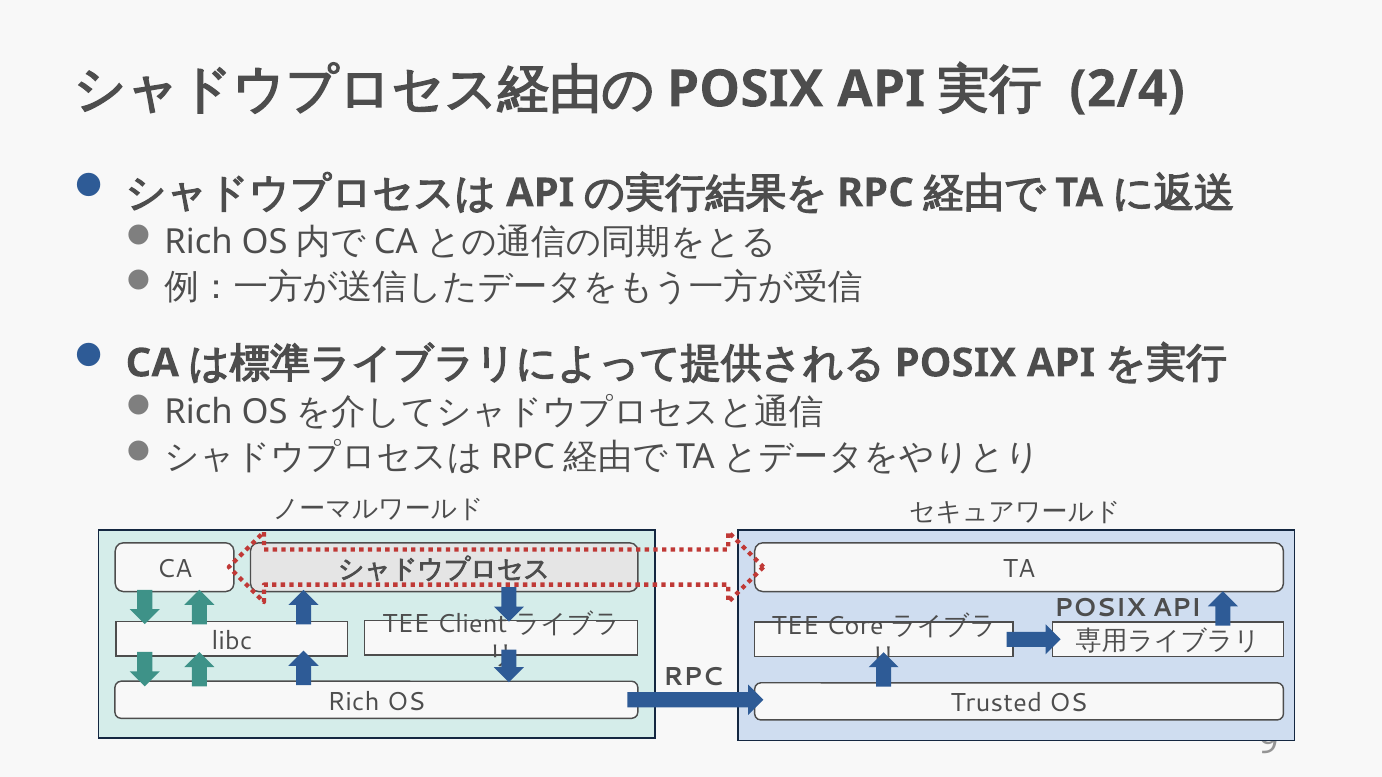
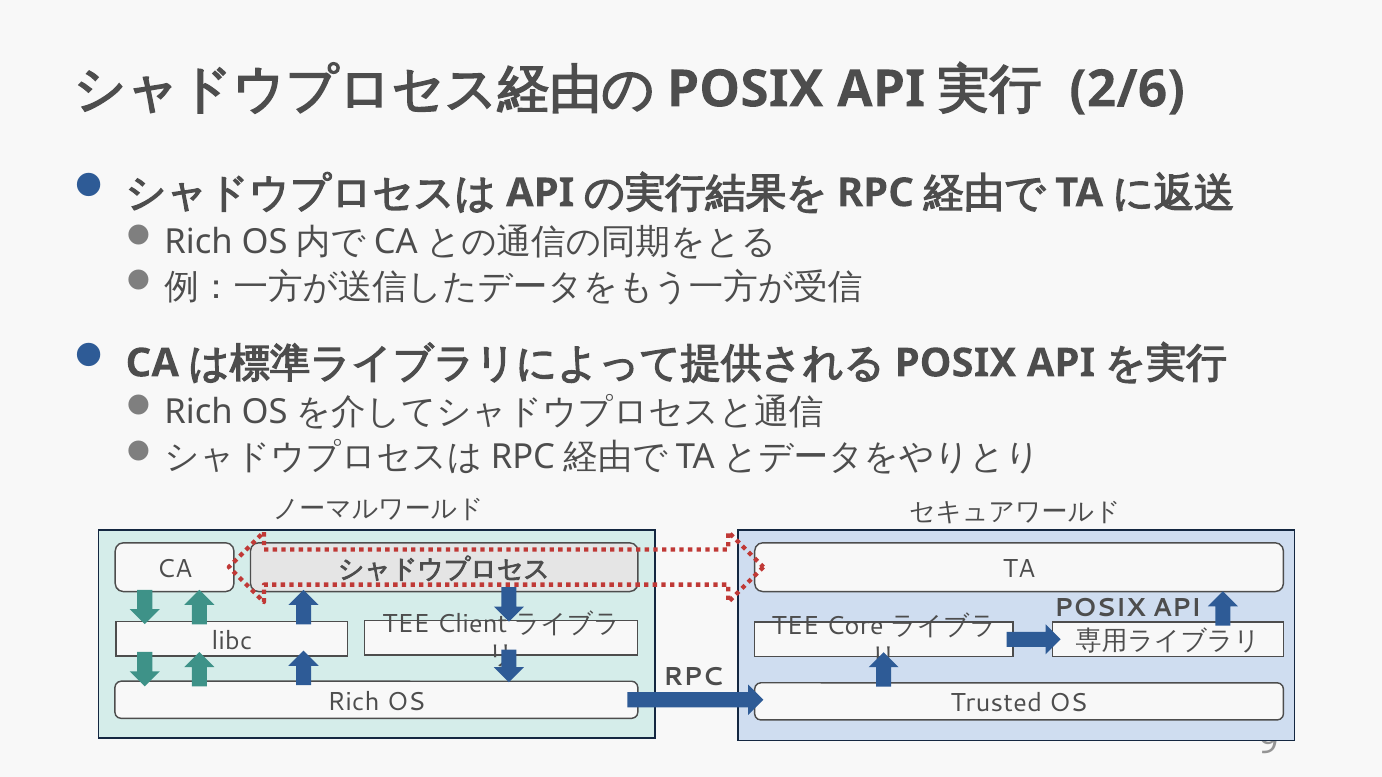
2/4: 2/4 -> 2/6 (1127, 89)
